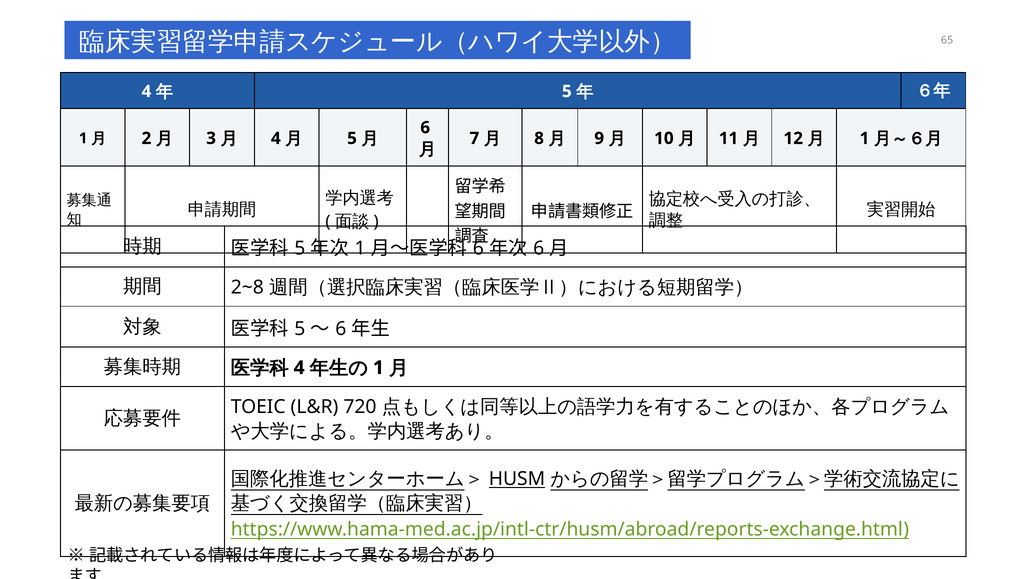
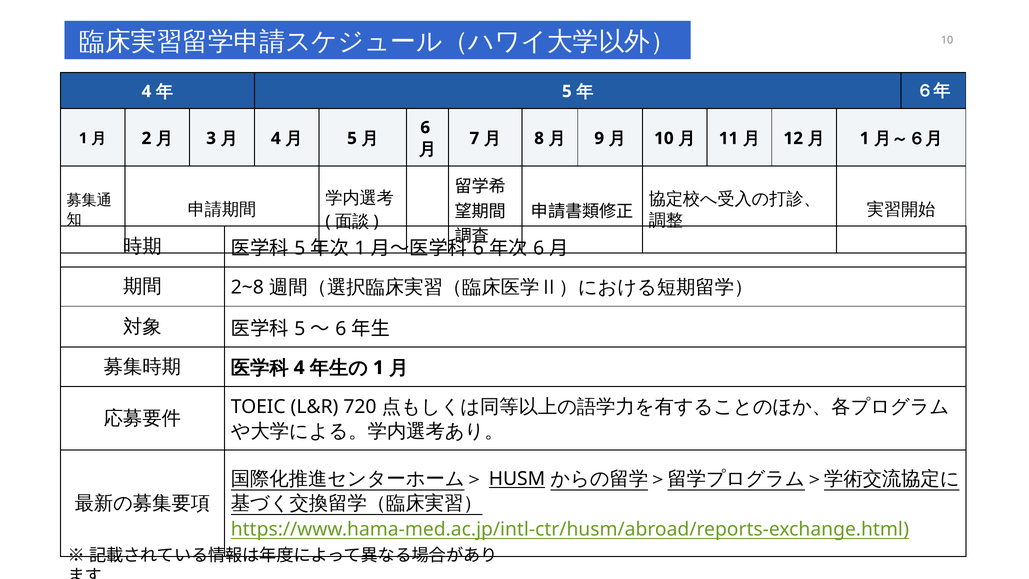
65: 65 -> 10 (947, 40)
